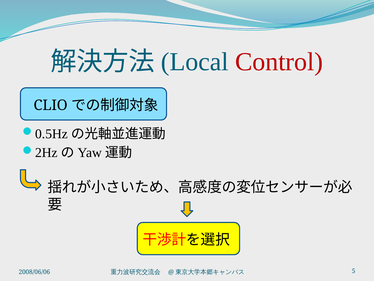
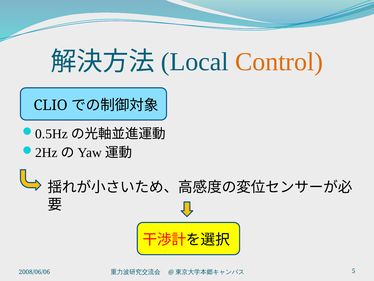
Control colour: red -> orange (279, 62)
